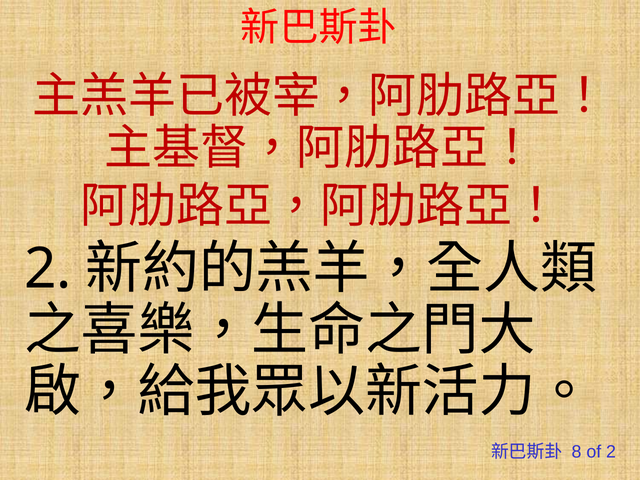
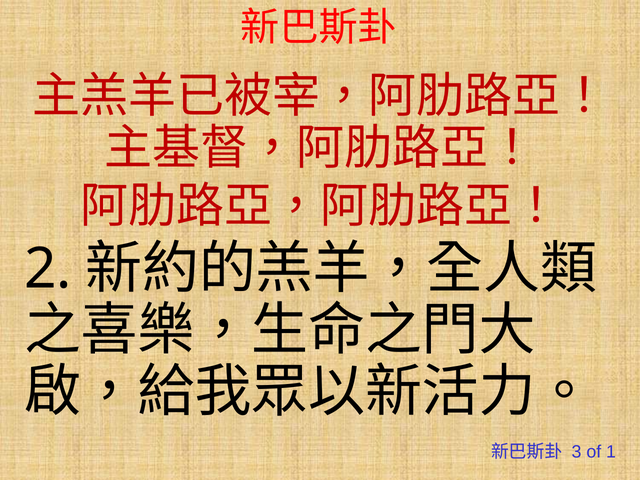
8: 8 -> 3 (577, 452)
of 2: 2 -> 1 (611, 452)
